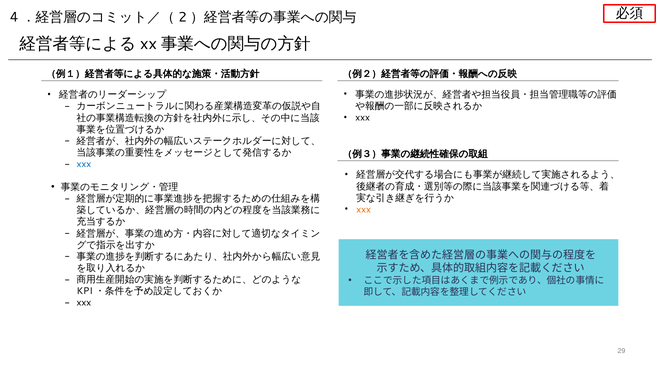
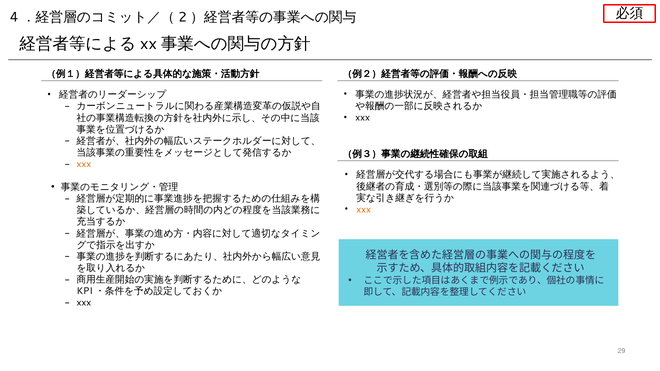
xxx colour: blue -> orange (84, 164)
